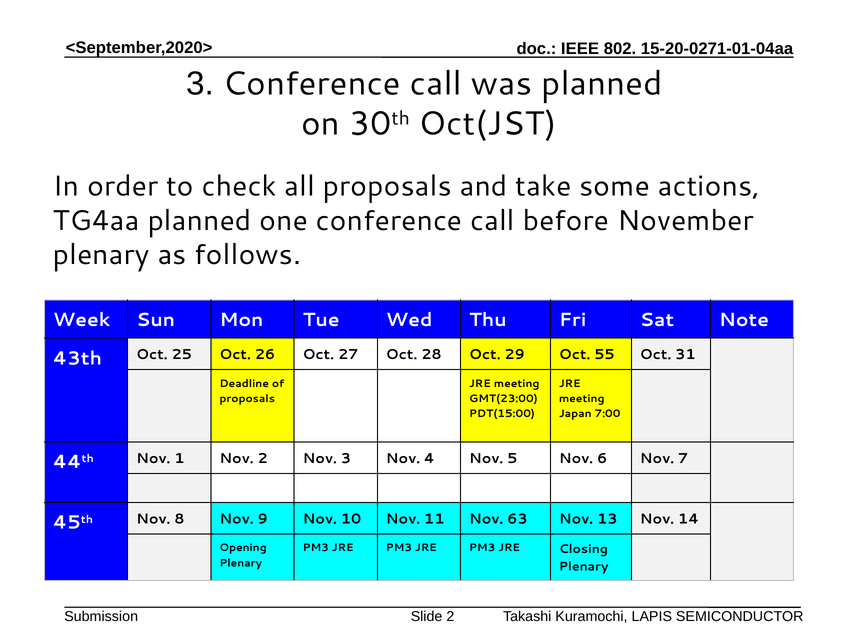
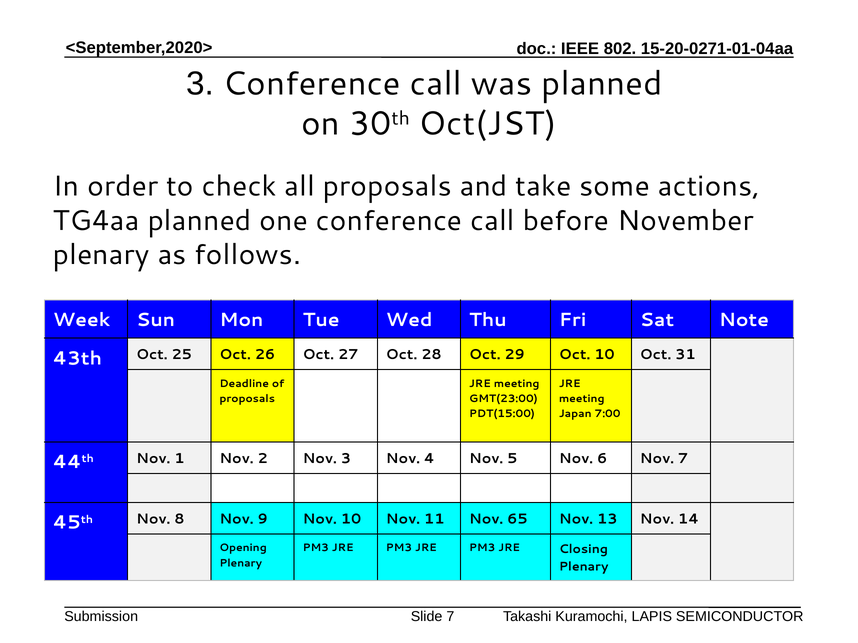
Oct 55: 55 -> 10 (604, 355)
63: 63 -> 65 (517, 519)
Slide 2: 2 -> 7 (450, 617)
